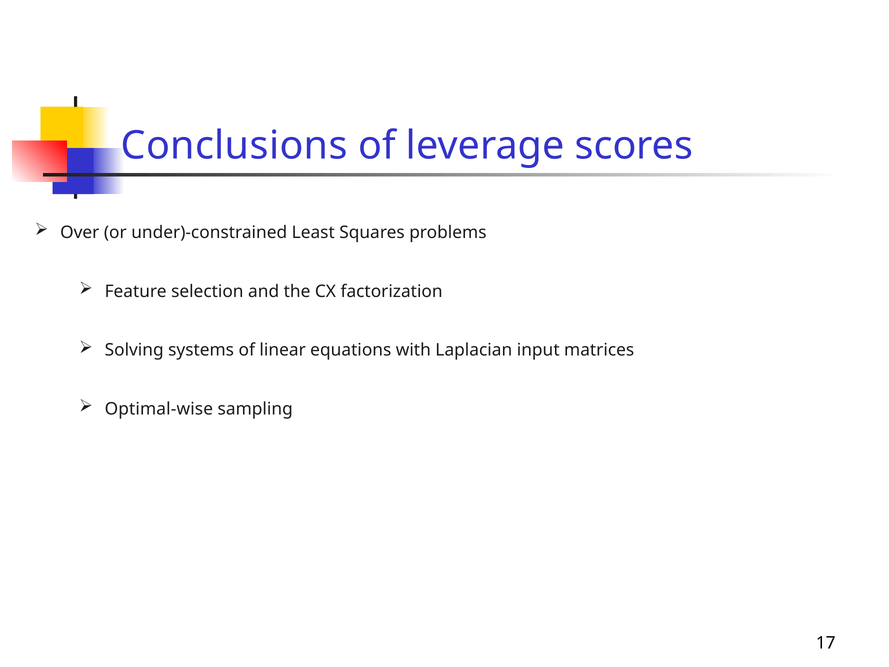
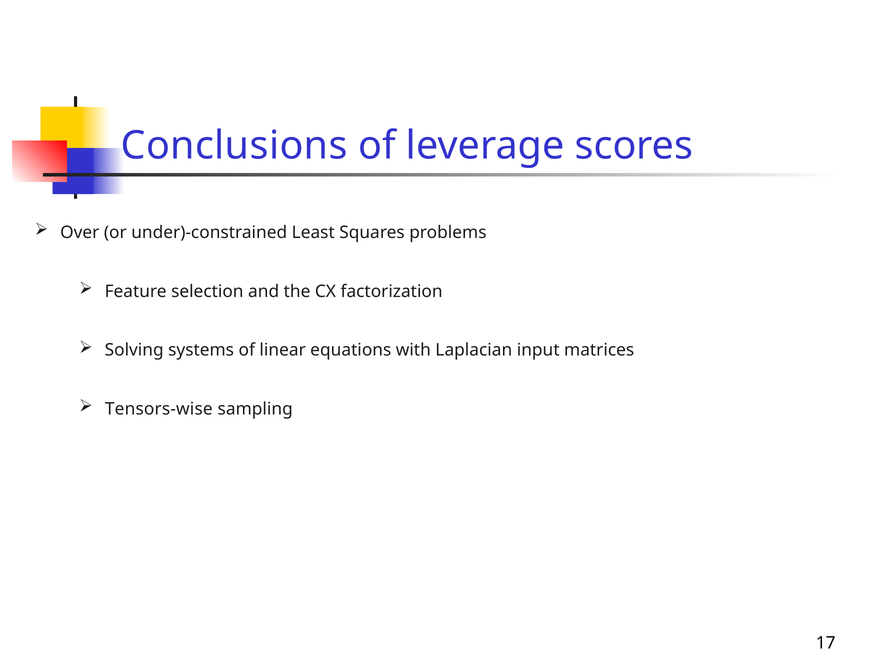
Optimal-wise: Optimal-wise -> Tensors-wise (159, 409)
